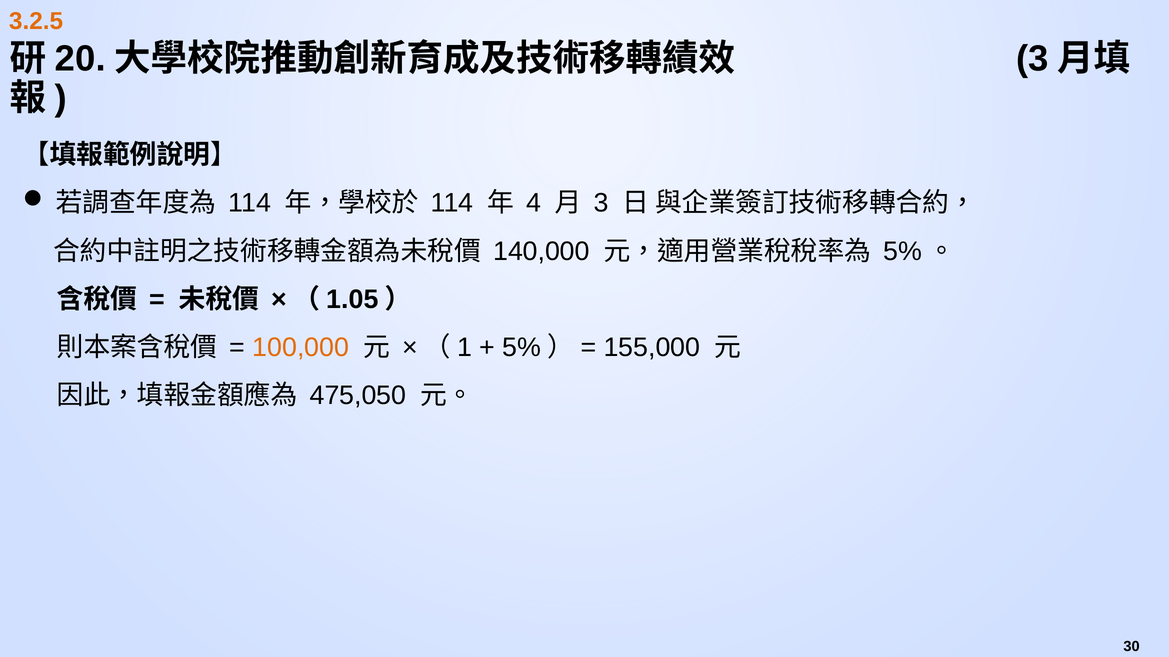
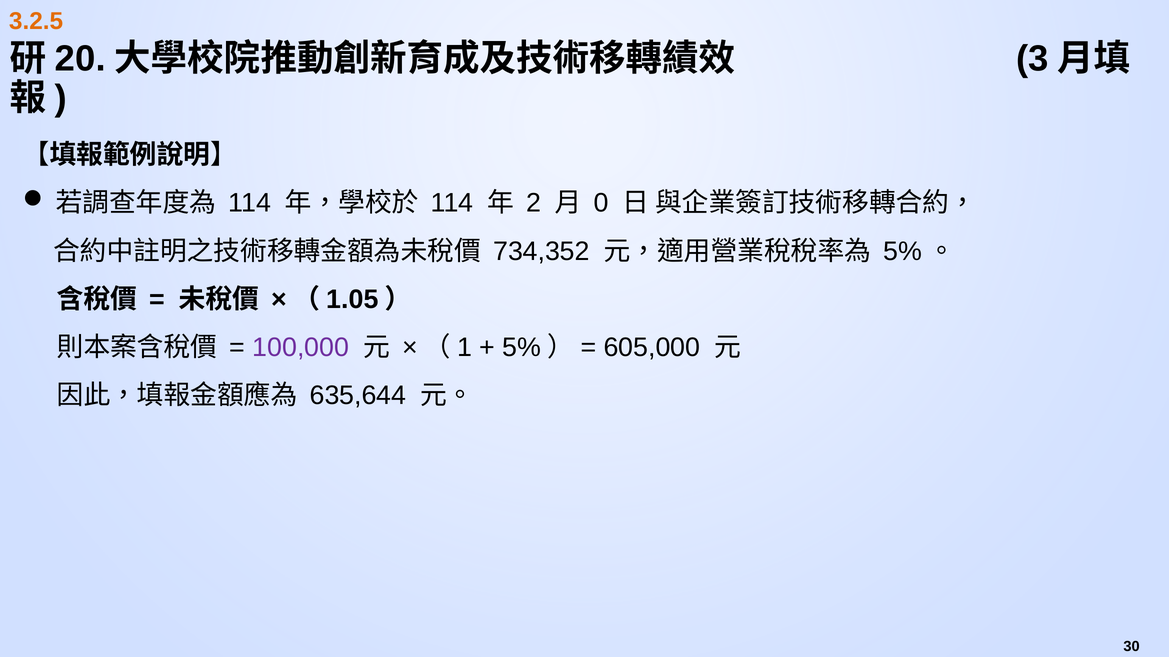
4: 4 -> 2 (534, 203)
3: 3 -> 0 (601, 203)
140,000: 140,000 -> 734,352 (541, 251)
100,000 colour: orange -> purple (301, 348)
155,000: 155,000 -> 605,000 (652, 348)
475,050: 475,050 -> 635,644 (358, 396)
